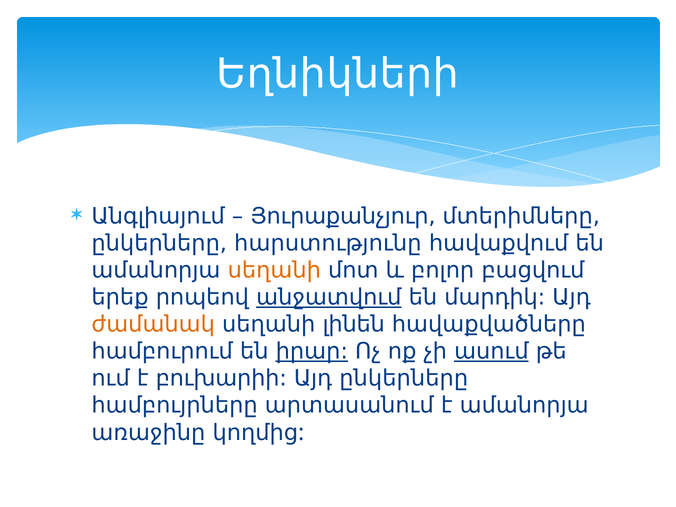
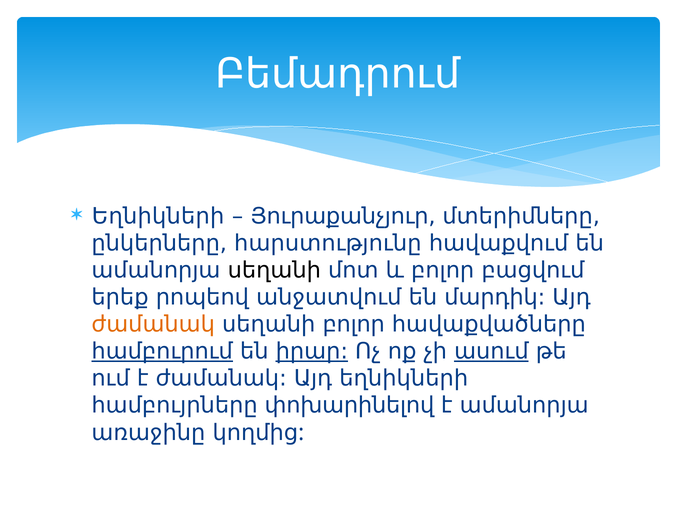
Եղնիկների: Եղնիկների -> Բեմադրում (338, 74)
Անգլիայում: Անգլիայում -> Եղնիկների (158, 216)
սեղանի colour: orange -> black (274, 270)
անջատվում underline: present -> none (329, 297)
սեղանի լինեն: լինեն -> բոլոր (354, 324)
համբուրում underline: none -> present (162, 351)
է բուխարիի: բուխարիի -> ժամանակ (221, 379)
Այդ ընկերները: ընկերները -> եղնիկների (404, 379)
արտասանում: արտասանում -> փոխարինելով (349, 406)
